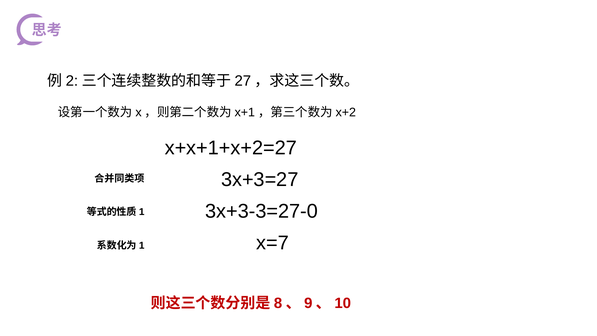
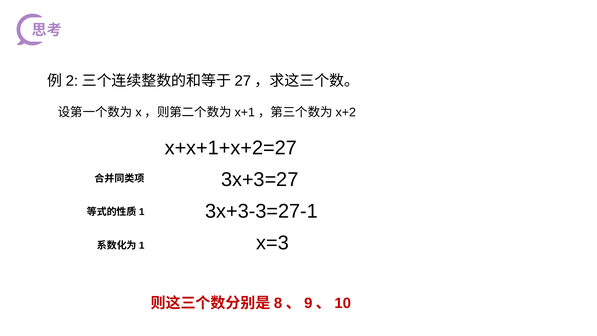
3x+3-3=27-0: 3x+3-3=27-0 -> 3x+3-3=27-1 (262, 211)
x=7: x=7 -> x=3 (272, 243)
